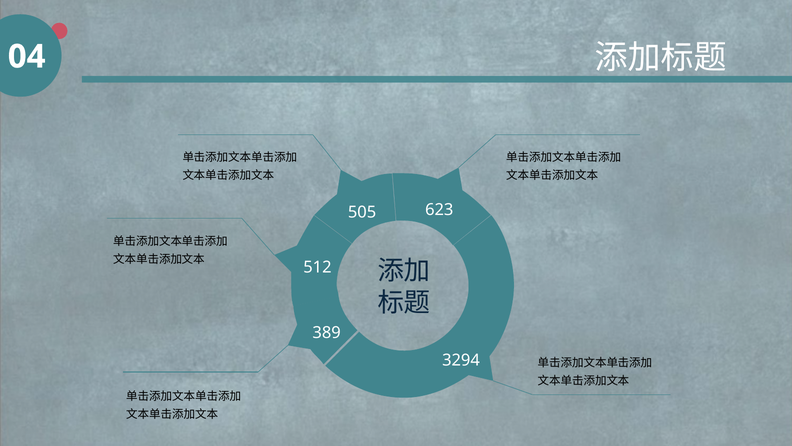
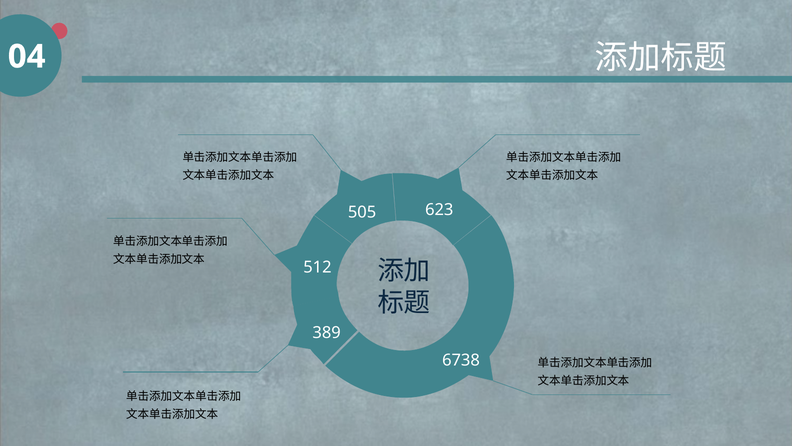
3294: 3294 -> 6738 (461, 360)
